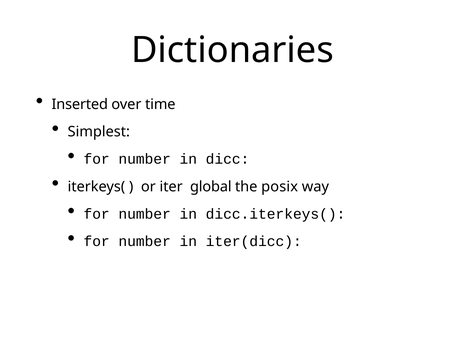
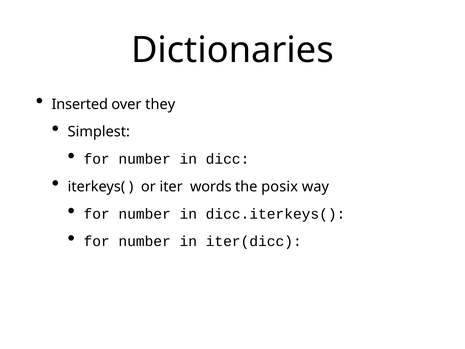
time: time -> they (160, 104)
global: global -> words (211, 186)
